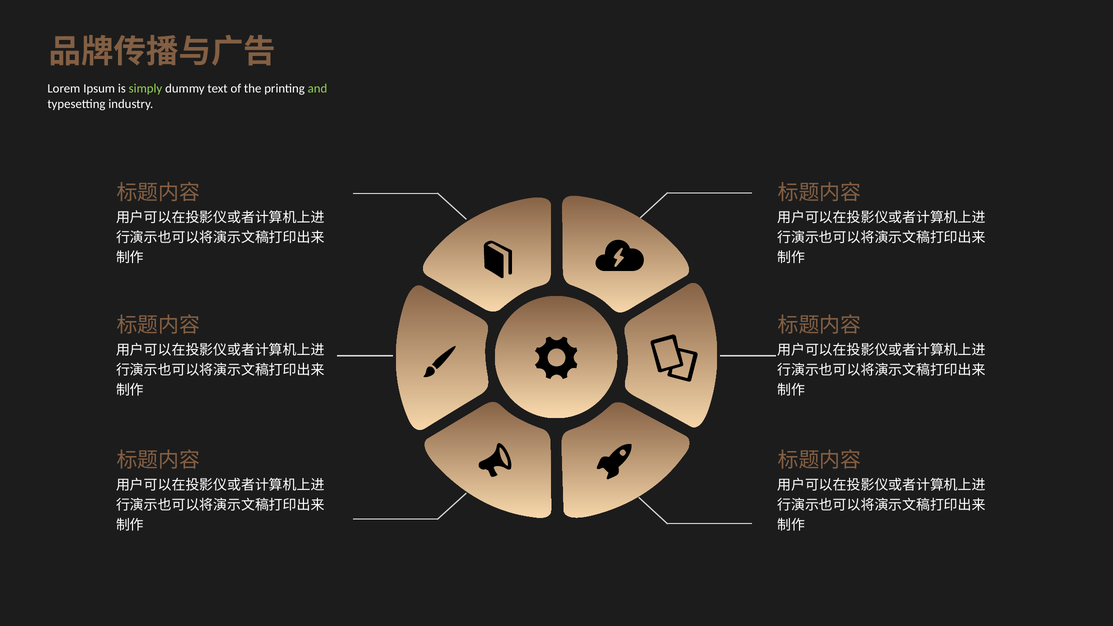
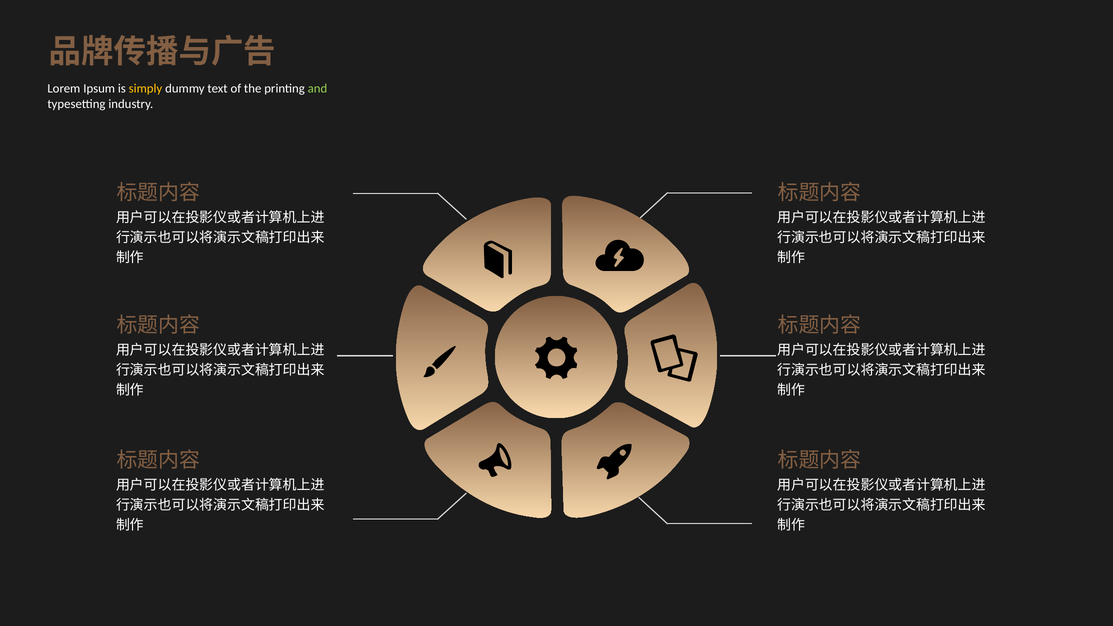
simply colour: light green -> yellow (145, 89)
